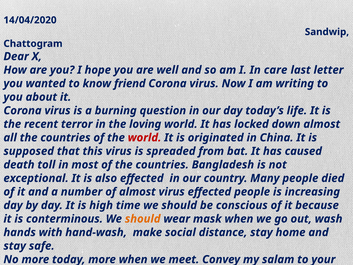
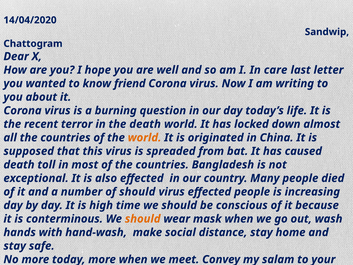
the loving: loving -> death (145, 124)
world colour: red -> orange (145, 138)
of almost: almost -> should (137, 192)
